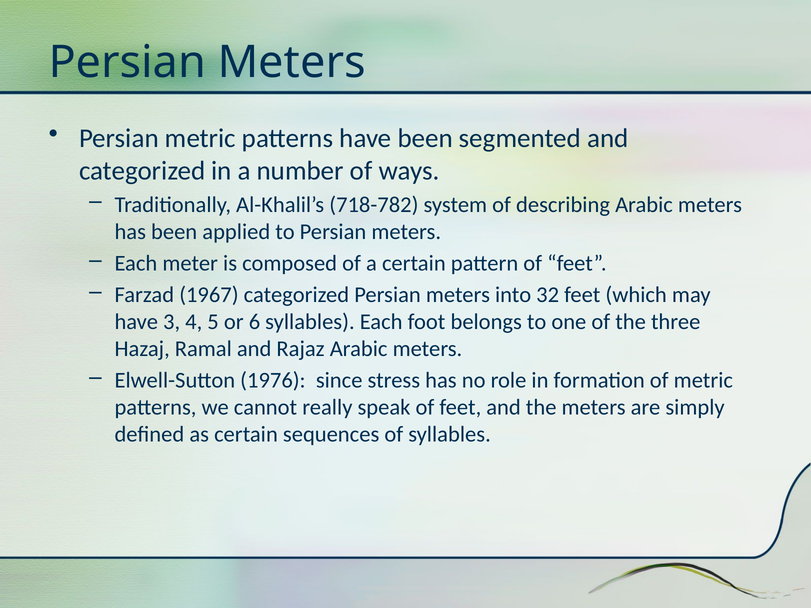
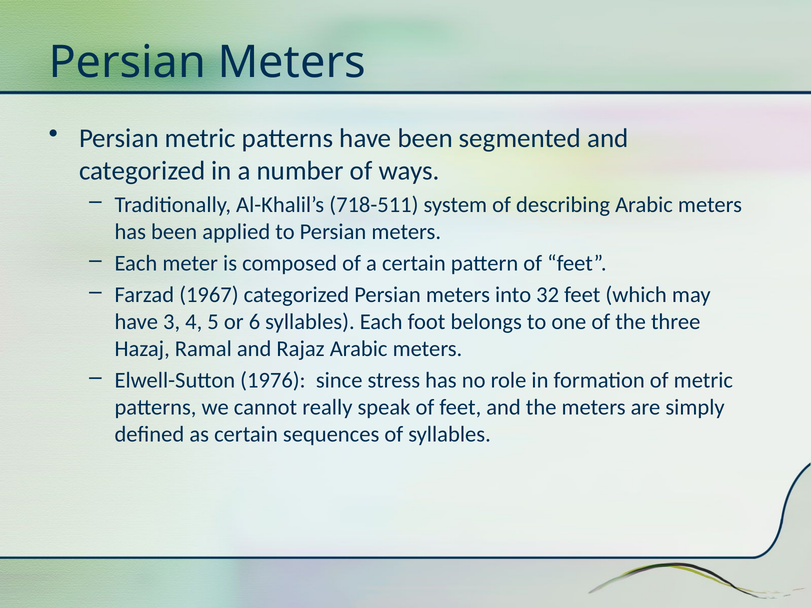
718-782: 718-782 -> 718-511 (374, 205)
